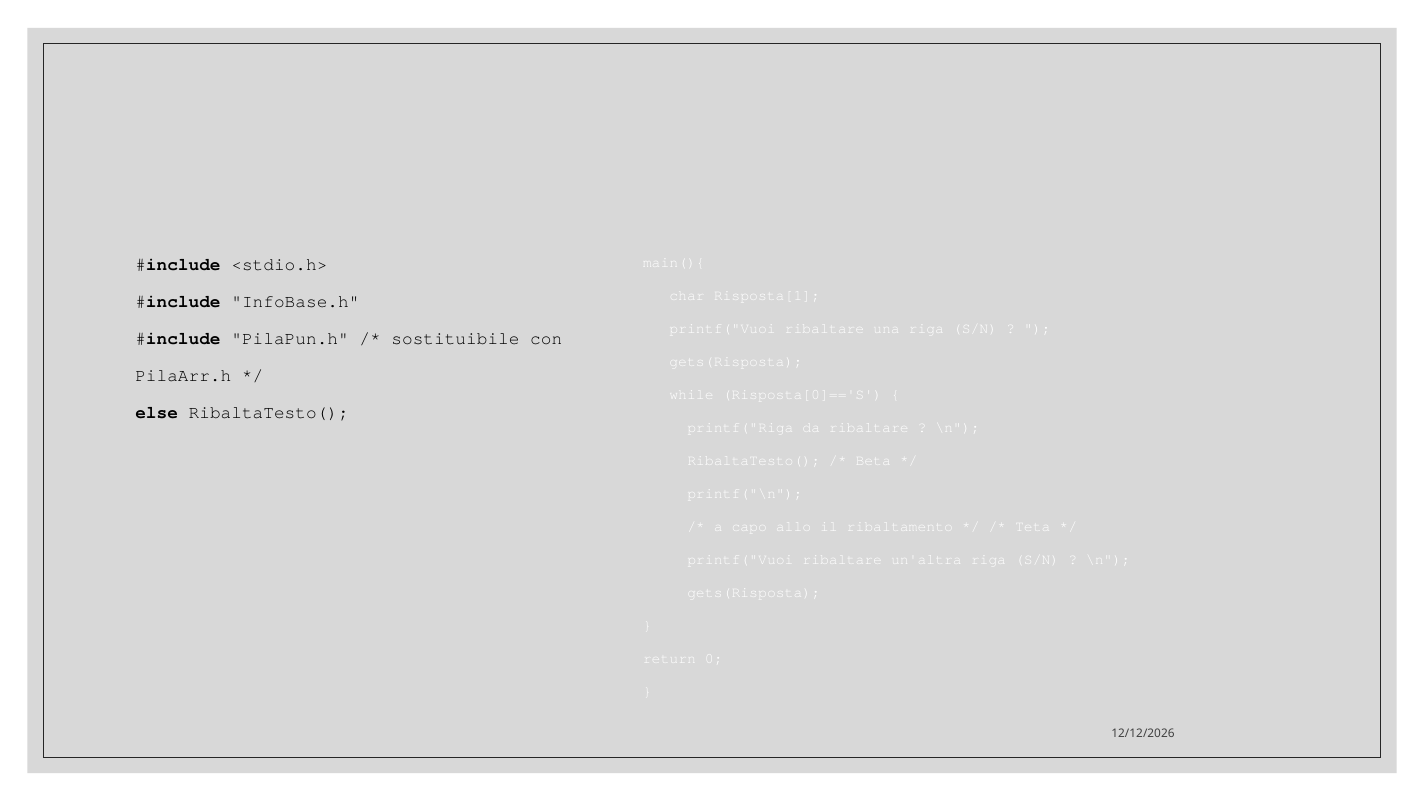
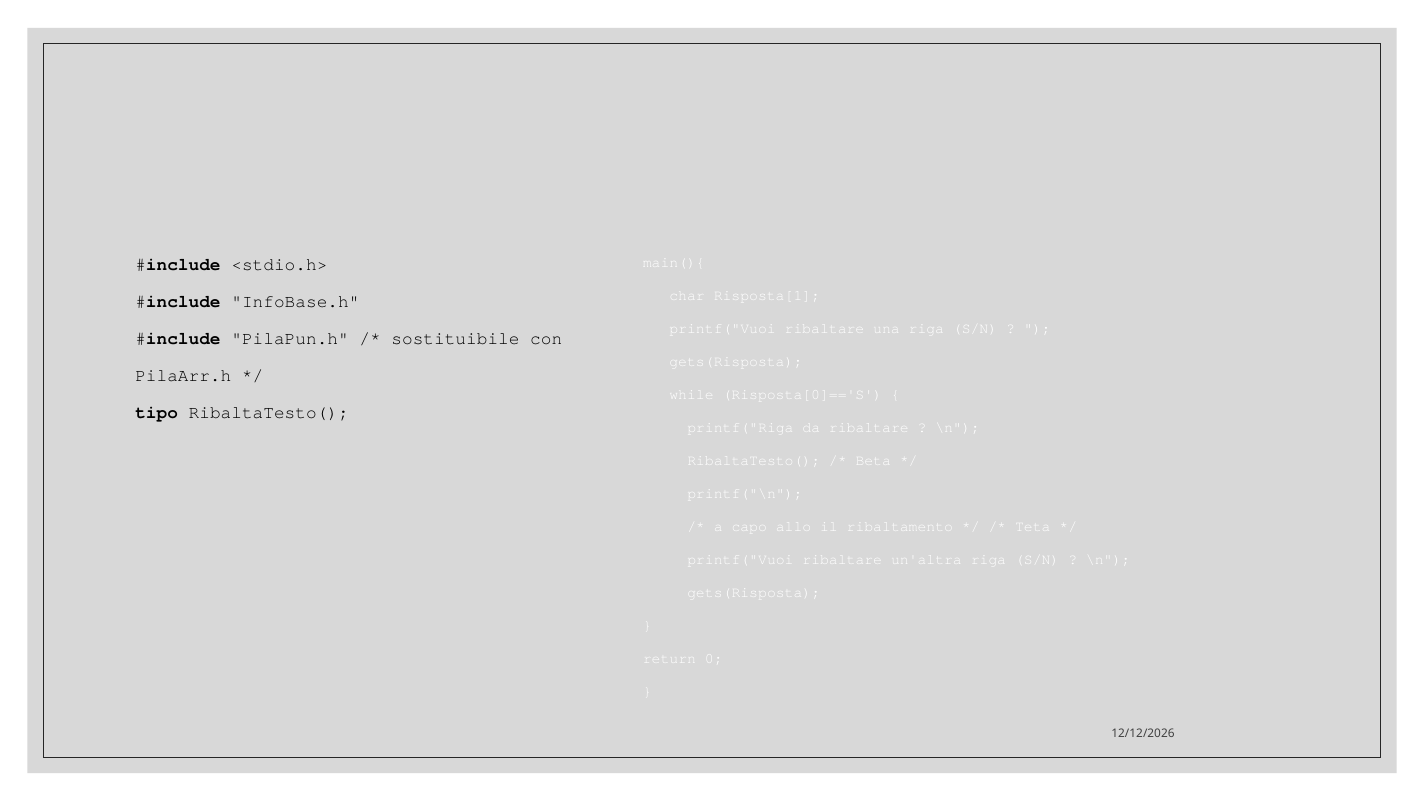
else: else -> tipo (157, 412)
